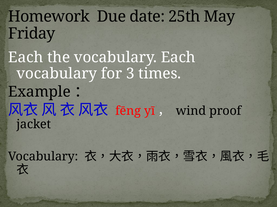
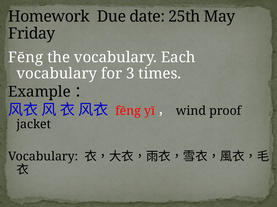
Each: Each -> Fēng (26, 58)
